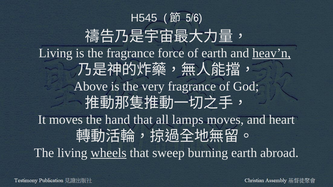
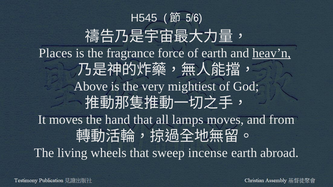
Living: Living -> Places (55, 53)
very fragrance: fragrance -> mightiest (192, 86)
heart: heart -> from (282, 120)
wheels underline: present -> none (109, 153)
burning: burning -> incense (208, 153)
